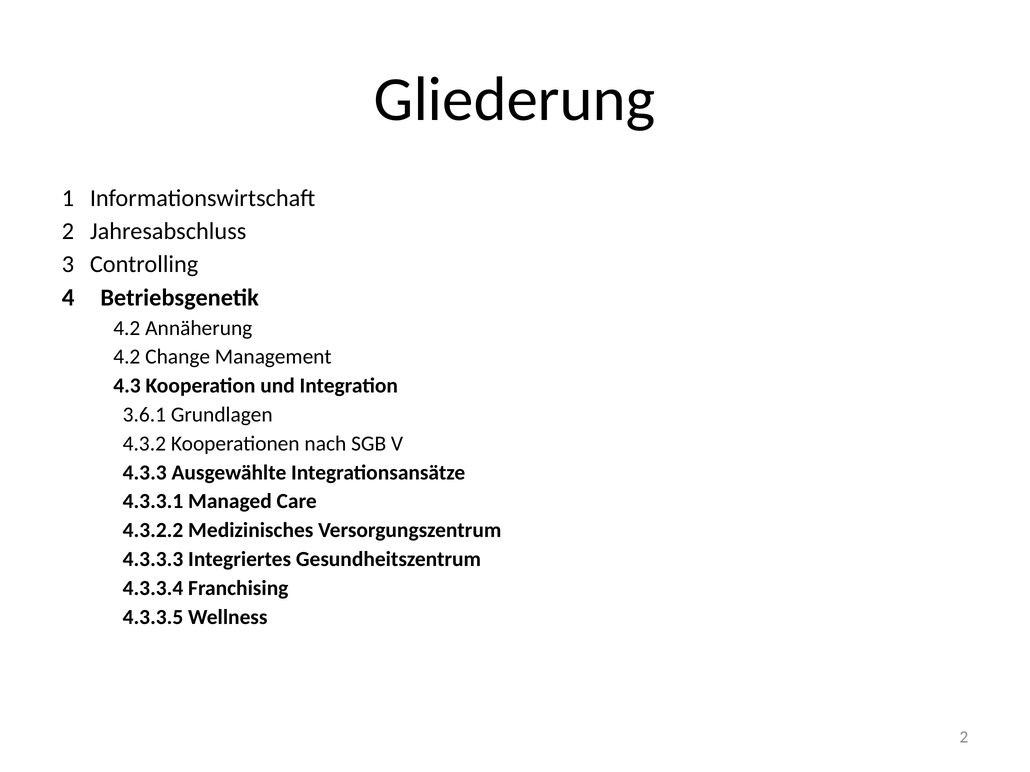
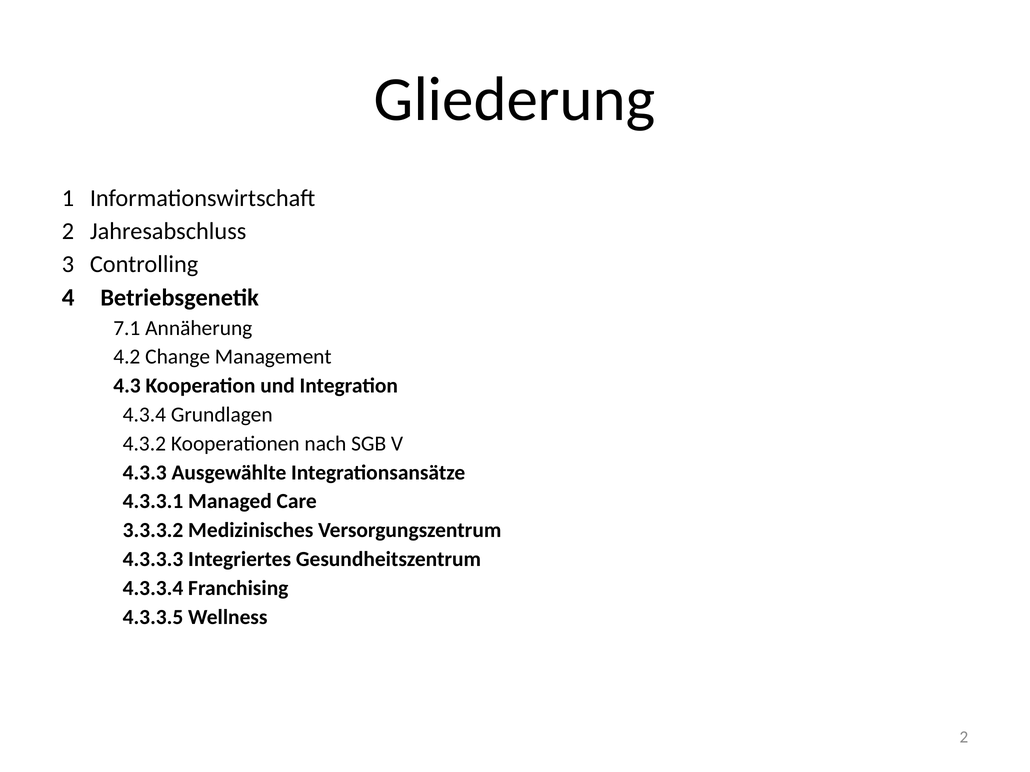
4.2: 4.2 -> 7.1 (127, 328)
3.6.1: 3.6.1 -> 4.3.4 (144, 415)
4.3.2.2: 4.3.2.2 -> 3.3.3.2 (153, 531)
